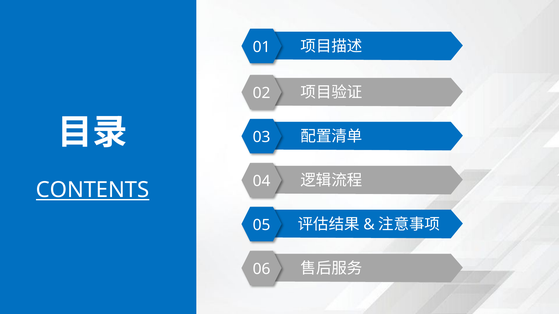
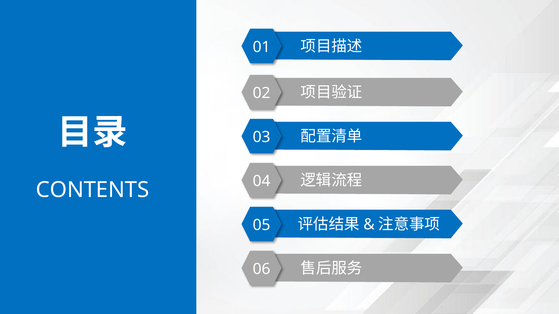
CONTENTS underline: present -> none (93, 190)
